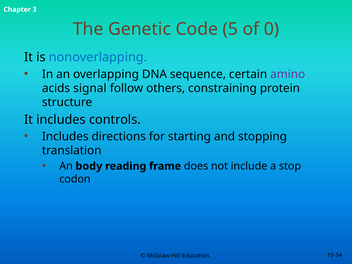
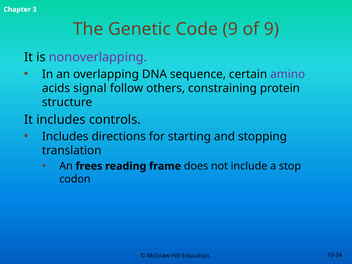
Code 5: 5 -> 9 (230, 29)
of 0: 0 -> 9 (271, 29)
nonoverlapping colour: blue -> purple (98, 57)
body: body -> frees (89, 166)
